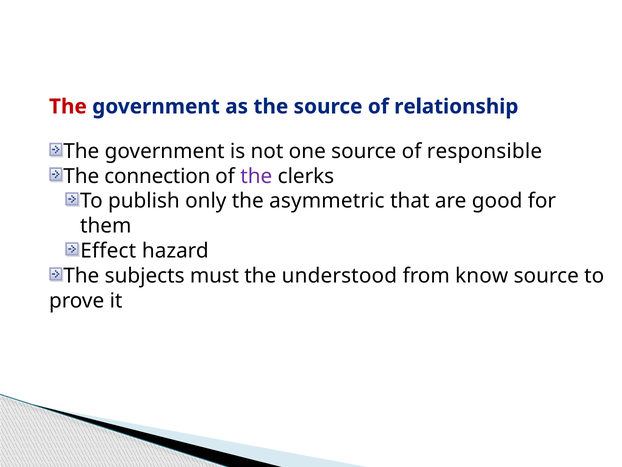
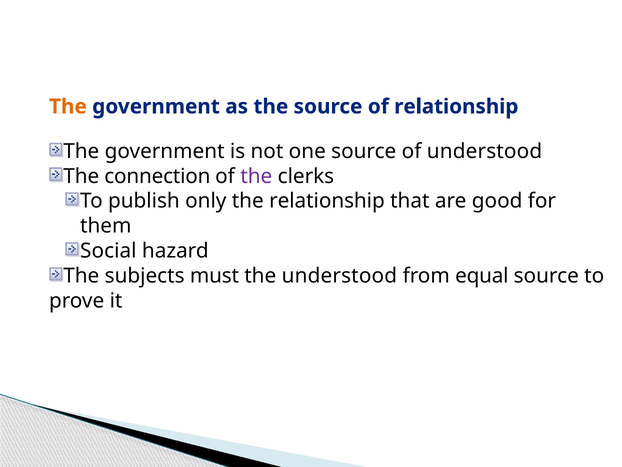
The colour: red -> orange (68, 106)
of responsible: responsible -> understood (484, 151)
the asymmetric: asymmetric -> relationship (327, 201)
Effect: Effect -> Social (108, 251)
know: know -> equal (482, 276)
